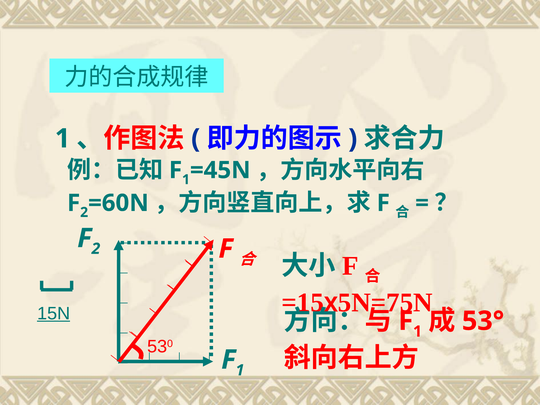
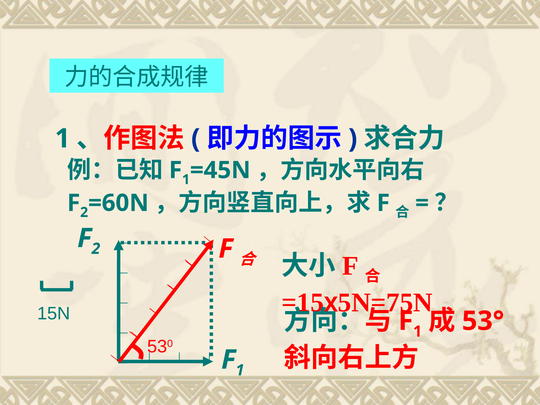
15N underline: present -> none (54, 313)
